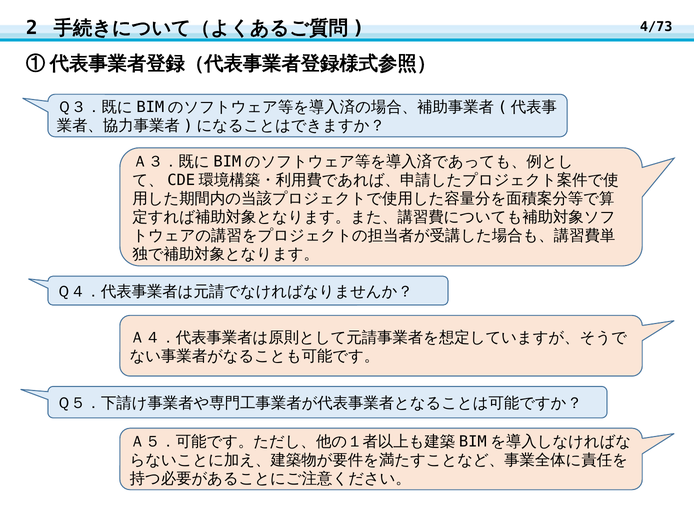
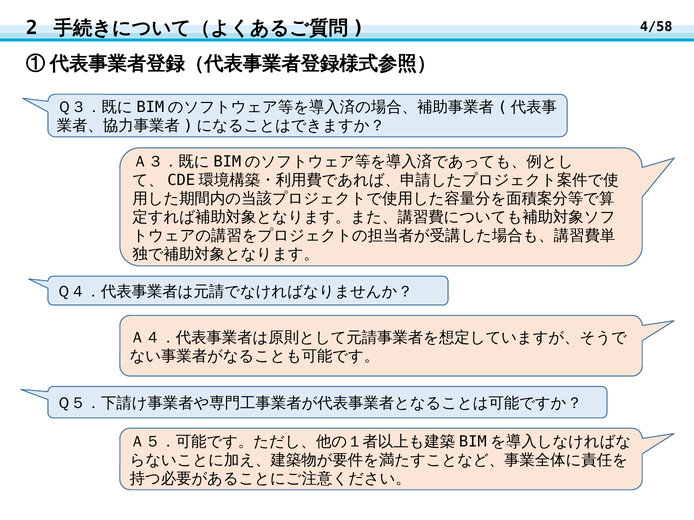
4/73: 4/73 -> 4/58 (656, 27)
